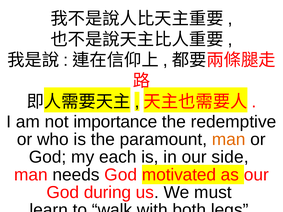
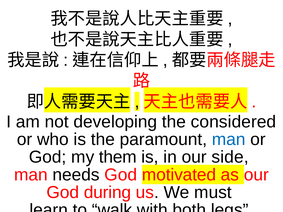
importance: importance -> developing (115, 122)
redemptive: redemptive -> considered (233, 122)
man colour: orange -> blue (229, 140)
each: each -> them (118, 157)
